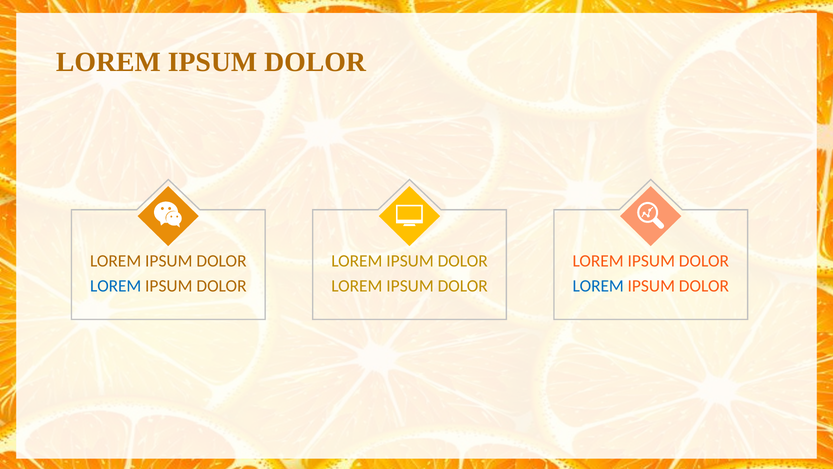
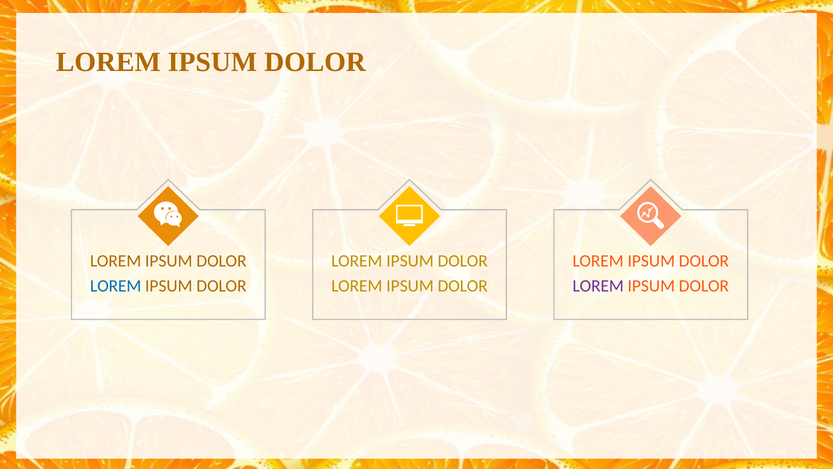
LOREM colour: blue -> purple (598, 286)
